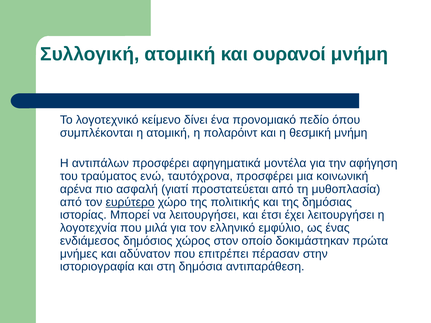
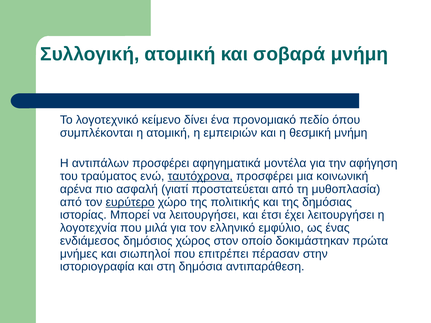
ουρανοί: ουρανοί -> σοβαρά (289, 54)
πολαρόιντ: πολαρόιντ -> εμπειριών (230, 133)
ταυτόχρονα underline: none -> present (200, 176)
αδύνατον: αδύνατον -> σιωπηλοί (145, 254)
